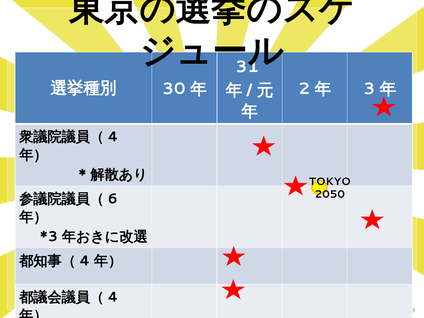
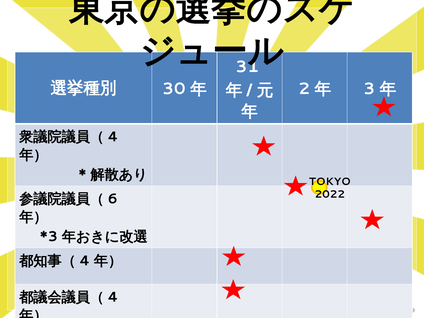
2050: 2050 -> 2022 (330, 194)
